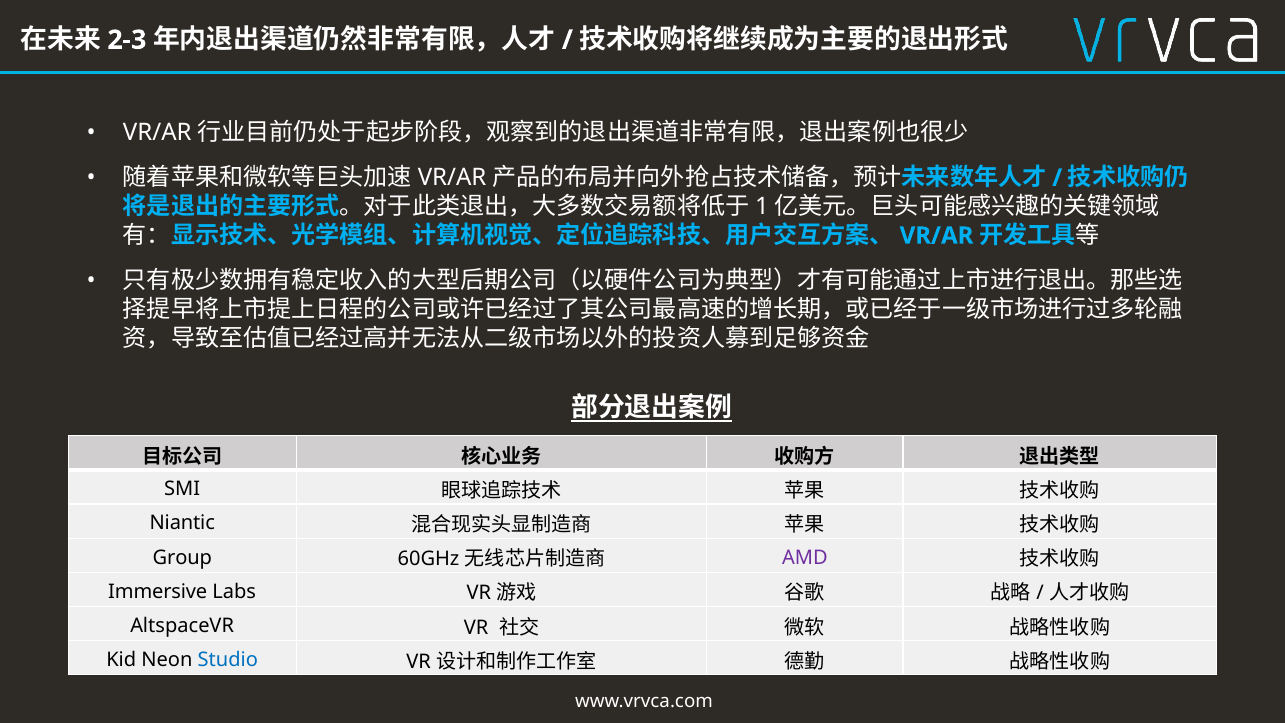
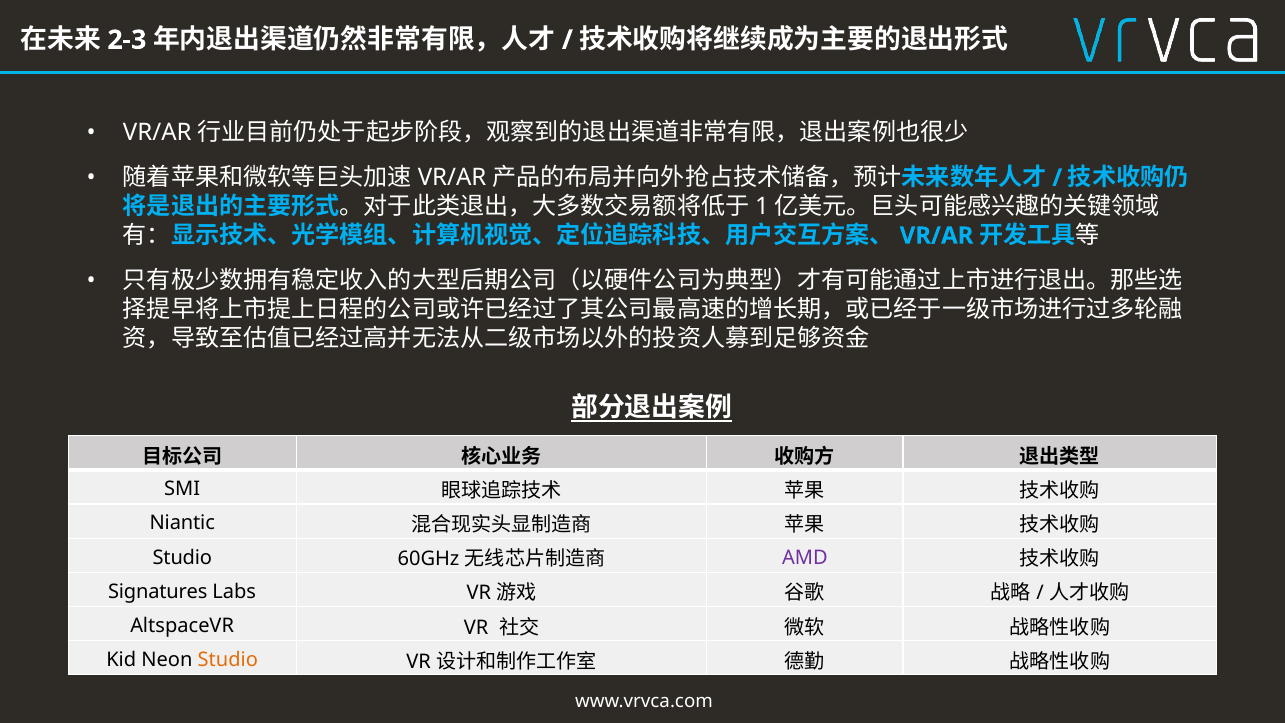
Group: Group -> Studio (182, 557)
Immersive: Immersive -> Signatures (158, 591)
Studio colour: blue -> orange (228, 660)
